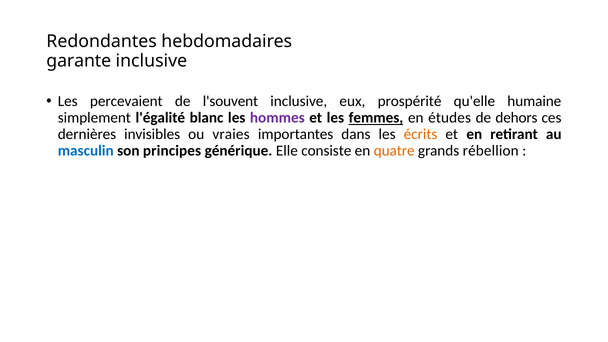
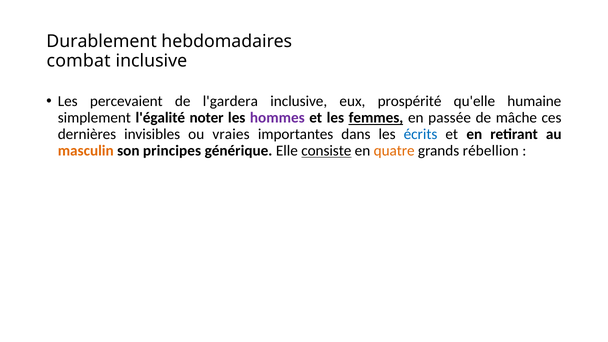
Redondantes: Redondantes -> Durablement (102, 42)
garante: garante -> combat (79, 61)
l'souvent: l'souvent -> l'gardera (230, 101)
blanc: blanc -> noter (207, 118)
études: études -> passée (450, 118)
dehors: dehors -> mâche (516, 118)
écrits colour: orange -> blue (421, 134)
masculin colour: blue -> orange (86, 151)
consiste underline: none -> present (326, 151)
